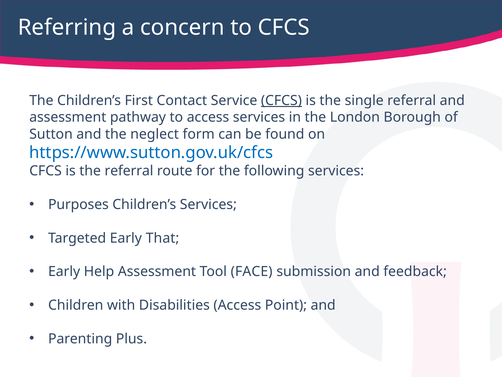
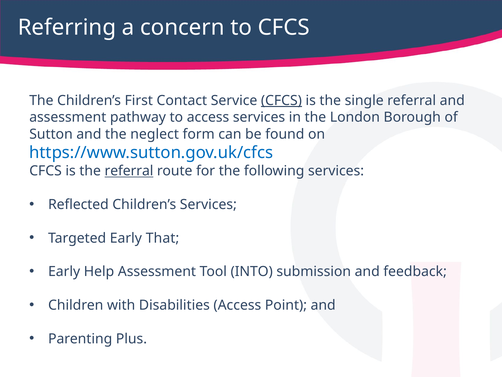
referral underline: none -> present (129, 171)
Purposes: Purposes -> Reflected (78, 204)
FACE: FACE -> INTO (252, 271)
